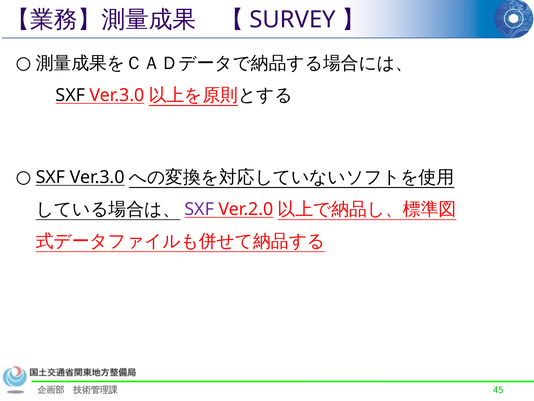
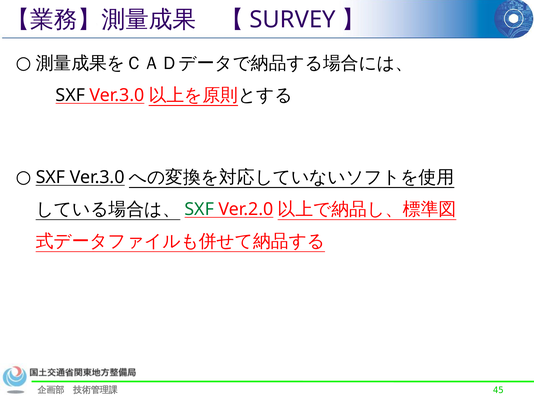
SXF colour: purple -> green (199, 209)
